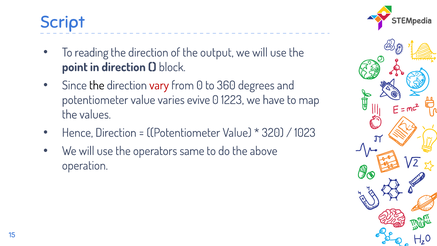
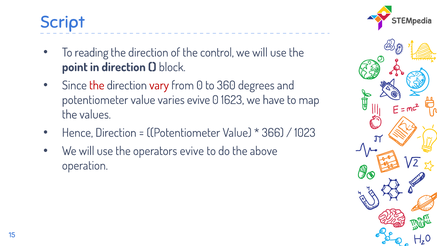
output: output -> control (217, 53)
the colour: black -> red (97, 85)
1223: 1223 -> 1623 (233, 100)
320: 320 -> 366 (273, 133)
operators same: same -> evive (192, 151)
